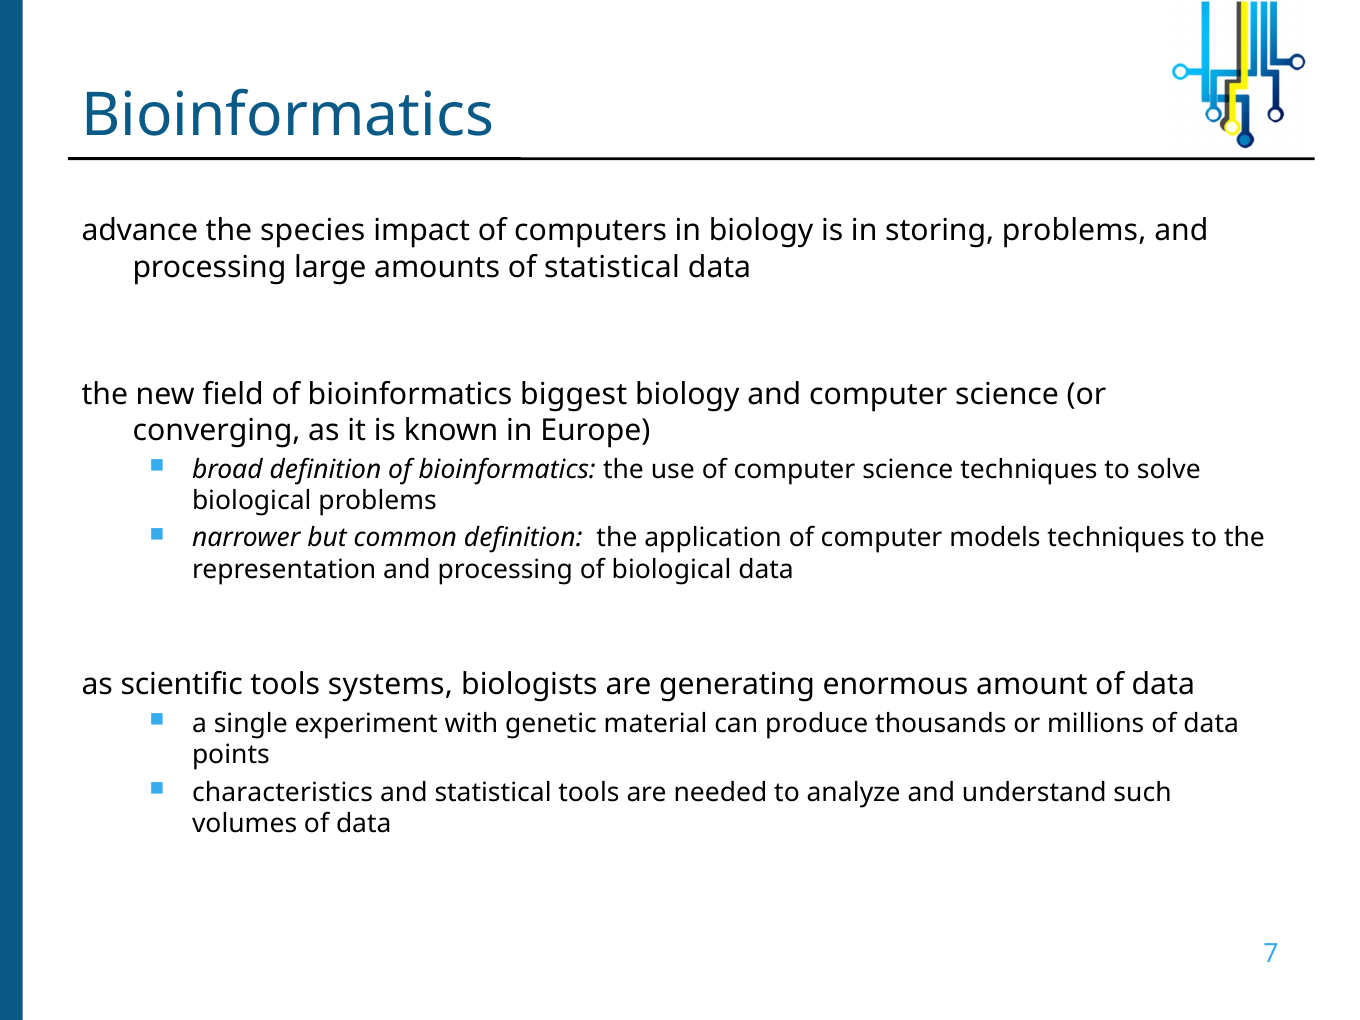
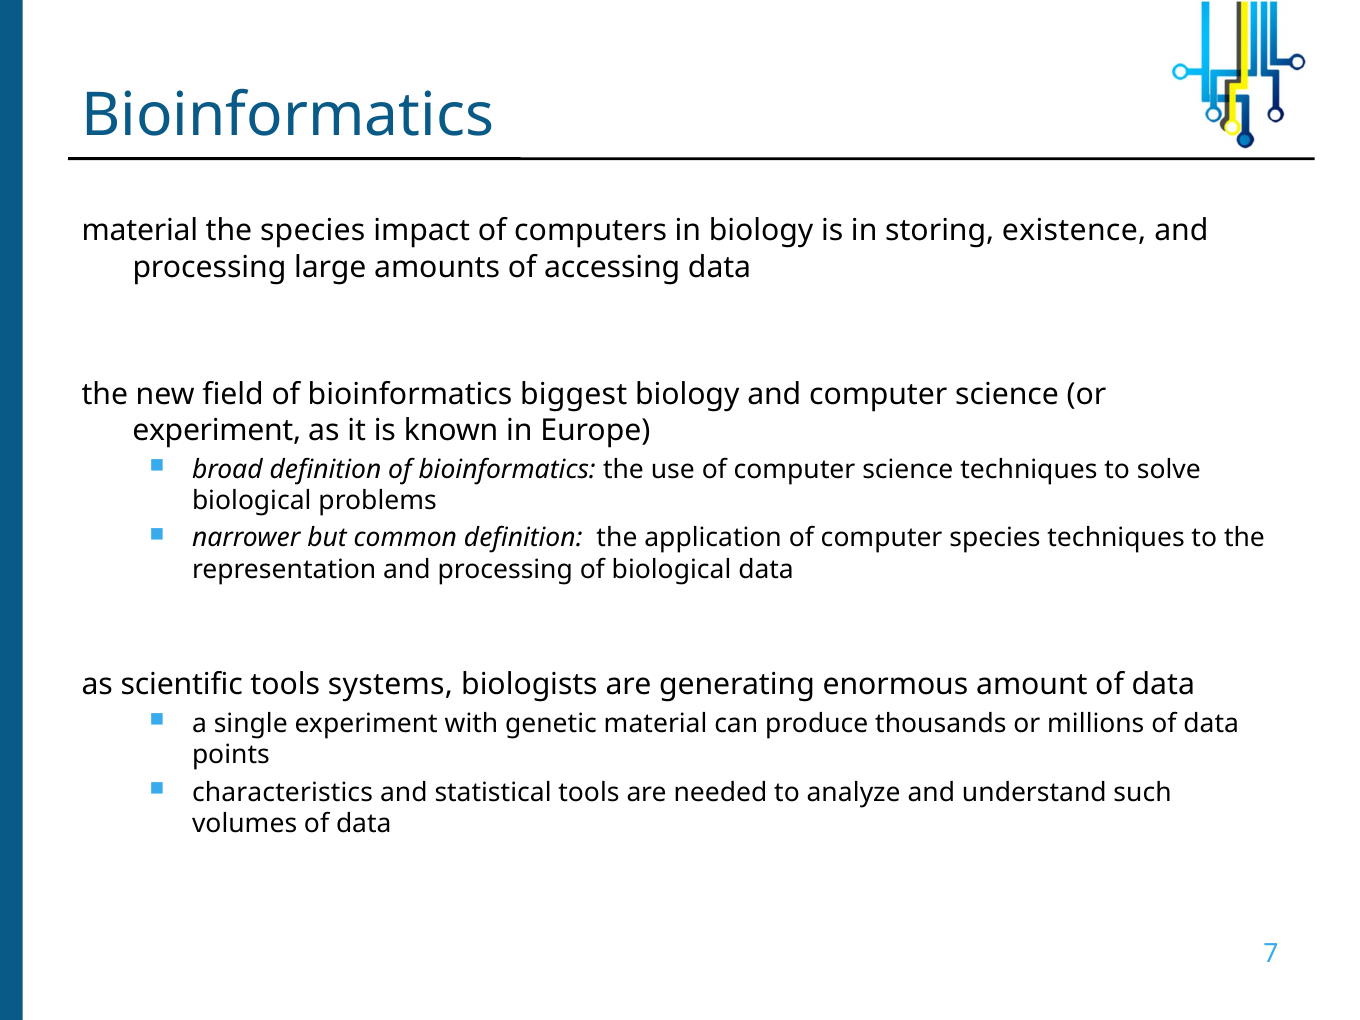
advance: advance -> material (140, 231)
storing problems: problems -> existence (1074, 231)
of statistical: statistical -> accessing (612, 267)
converging: converging -> experiment (217, 430)
computer models: models -> species (995, 538)
